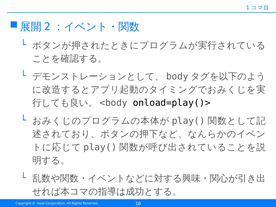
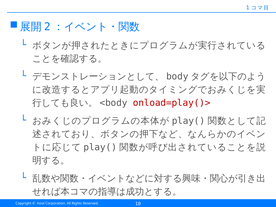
onload=play()> colour: black -> red (172, 103)
